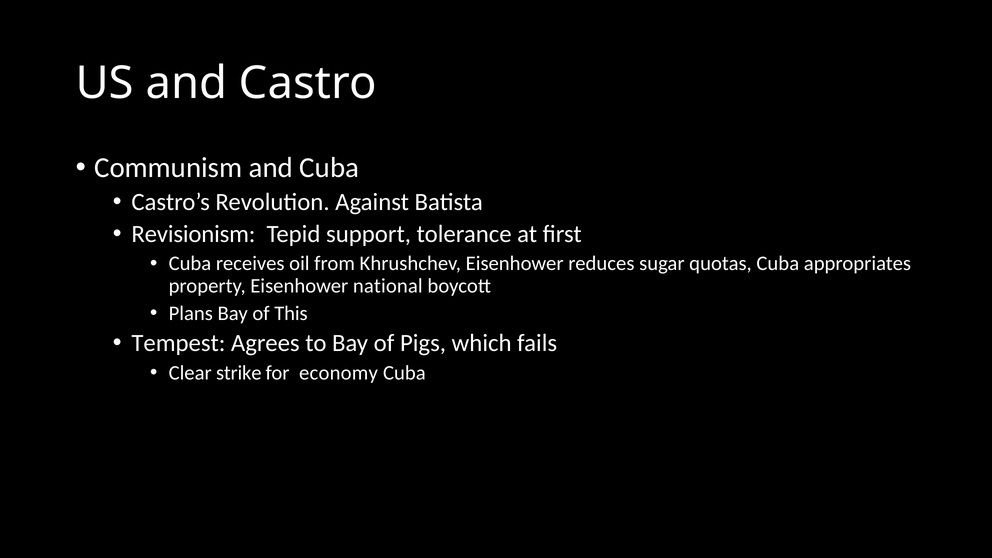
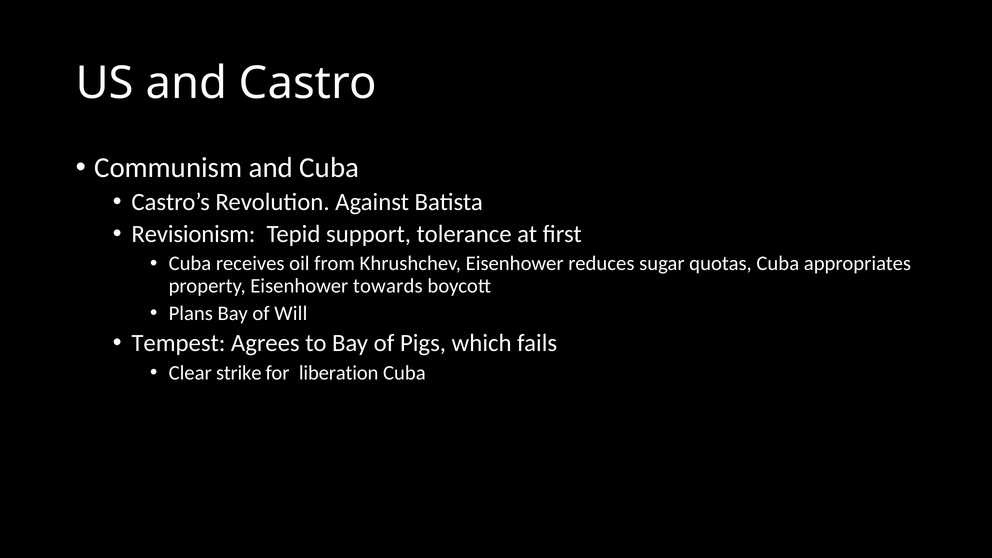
national: national -> towards (388, 286)
This: This -> Will (291, 313)
economy: economy -> liberation (339, 373)
